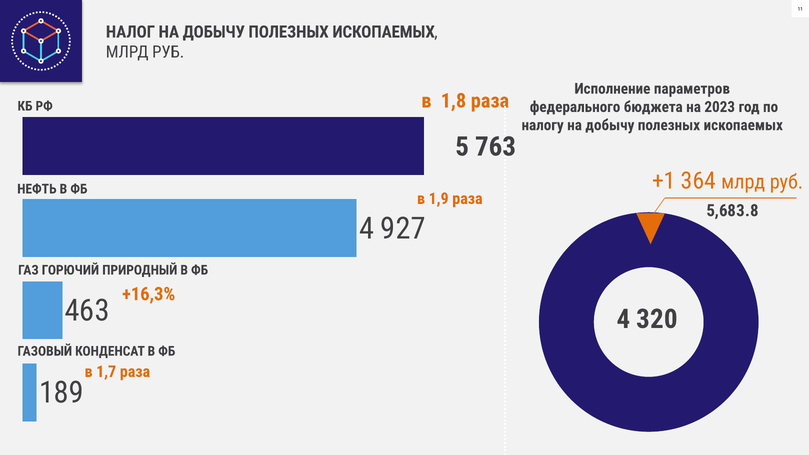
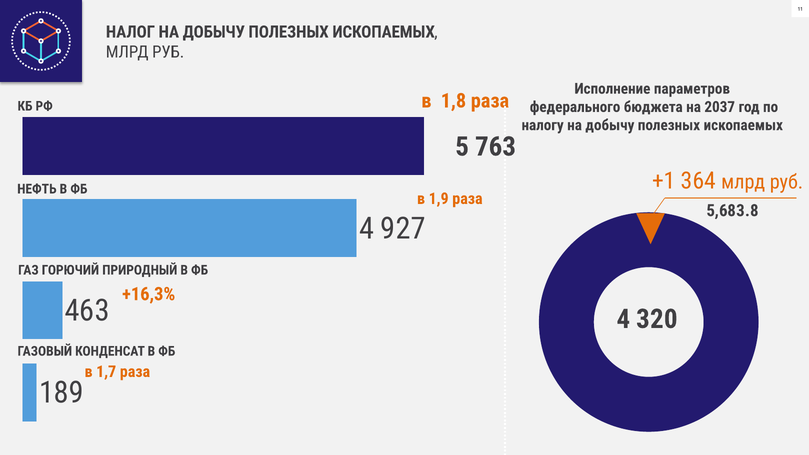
2023: 2023 -> 2037 (720, 107)
